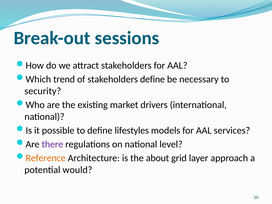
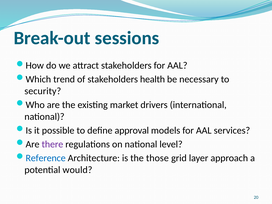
stakeholders define: define -> health (153, 79)
lifestyles: lifestyles -> approval (132, 130)
Reference colour: orange -> blue (46, 158)
about: about -> those (157, 158)
